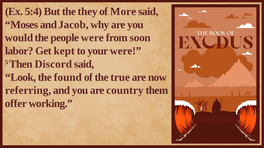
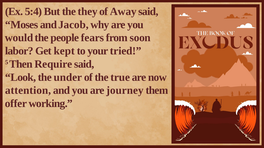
More: More -> Away (123, 11)
people were: were -> fears (92, 38)
your were: were -> tried (126, 51)
Discord: Discord -> Require (53, 64)
found: found -> under (68, 77)
referring: referring -> attention (28, 91)
country: country -> journey (125, 91)
